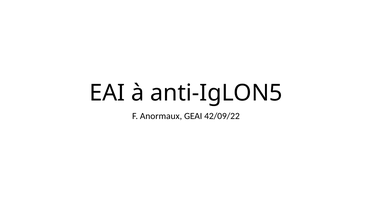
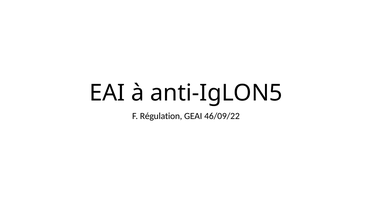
Anormaux: Anormaux -> Régulation (161, 116)
42/09/22: 42/09/22 -> 46/09/22 (222, 116)
